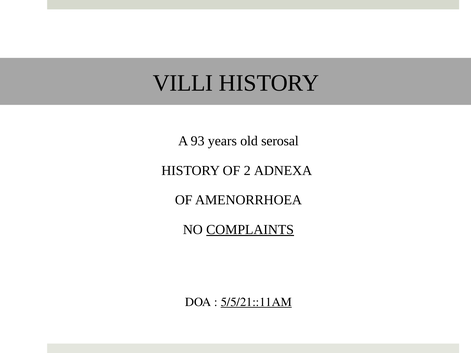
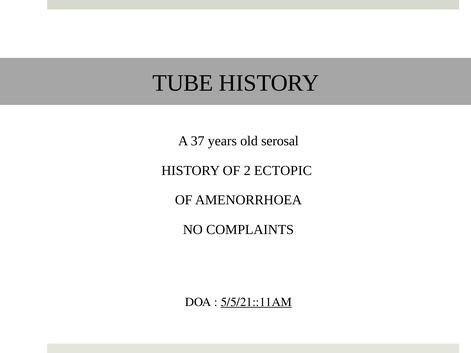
VILLI: VILLI -> TUBE (183, 83)
93: 93 -> 37 (198, 141)
ADNEXA: ADNEXA -> ECTOPIC (283, 171)
COMPLAINTS underline: present -> none (250, 230)
